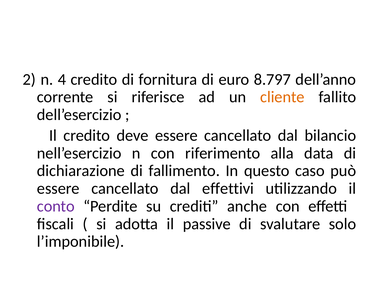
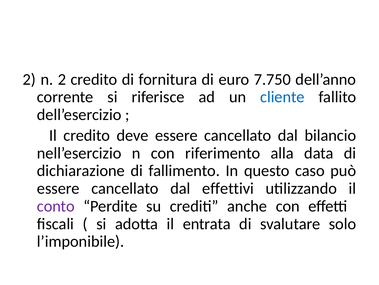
n 4: 4 -> 2 (62, 79)
8.797: 8.797 -> 7.750 (272, 79)
cliente colour: orange -> blue (282, 97)
passive: passive -> entrata (207, 223)
